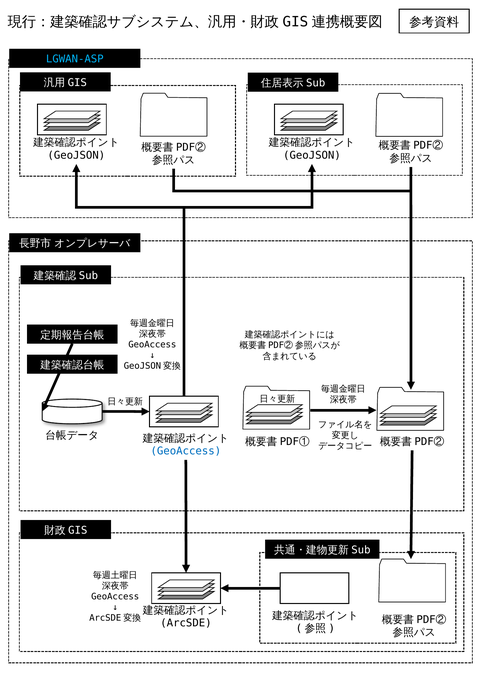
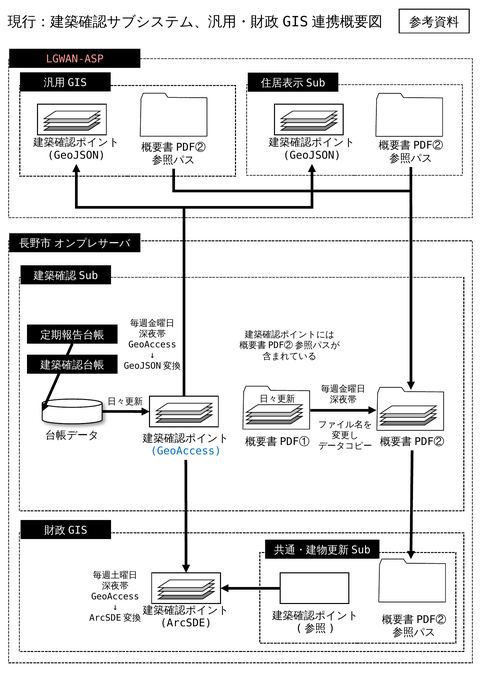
LGWAN-ASP colour: light blue -> pink (75, 59)
